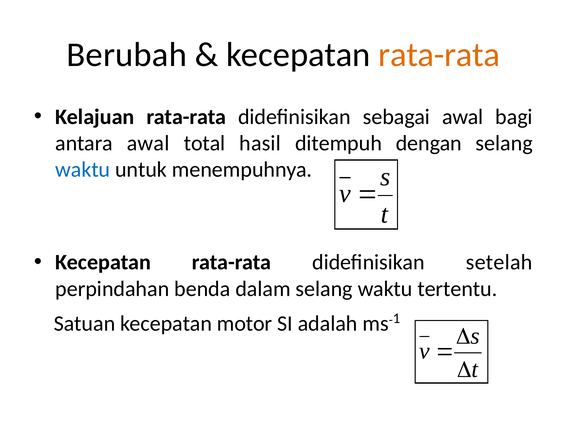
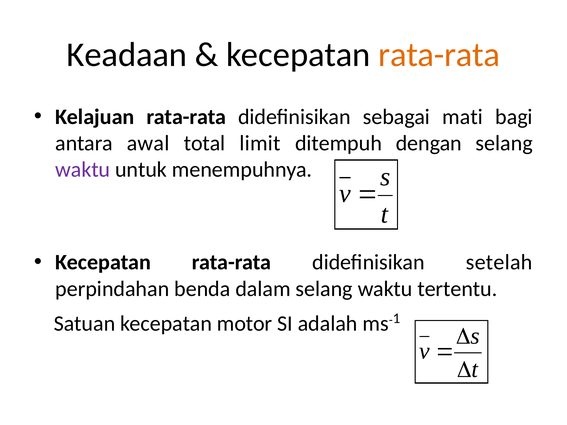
Berubah: Berubah -> Keadaan (127, 55)
sebagai awal: awal -> mati (463, 117)
hasil: hasil -> limit (260, 143)
waktu colour: blue -> purple (83, 170)
